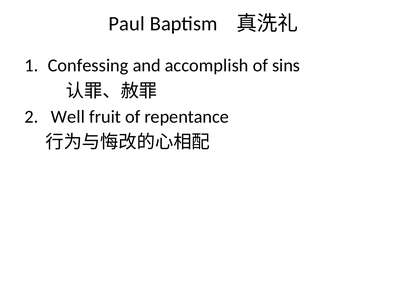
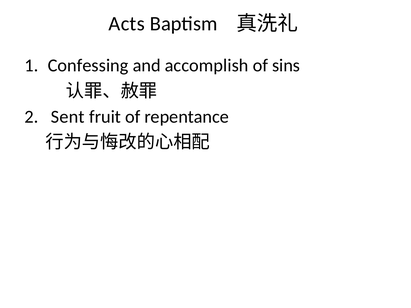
Paul: Paul -> Acts (127, 24)
Well: Well -> Sent (68, 117)
